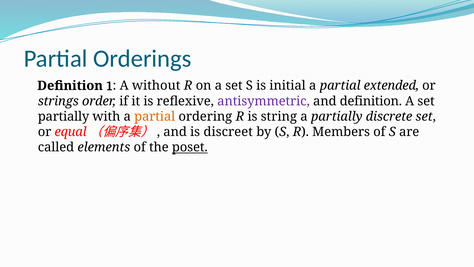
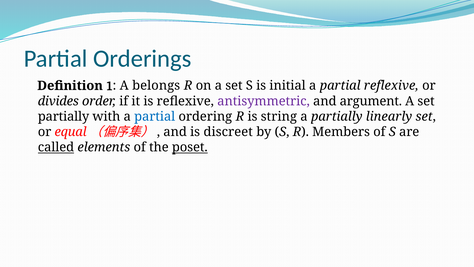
without: without -> belongs (156, 86)
partial extended: extended -> reflexive (391, 86)
strings: strings -> divides (58, 101)
and definition: definition -> argument (371, 101)
partial colour: orange -> blue (155, 116)
discrete: discrete -> linearly (389, 116)
called underline: none -> present (56, 147)
